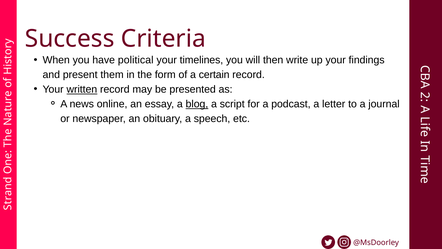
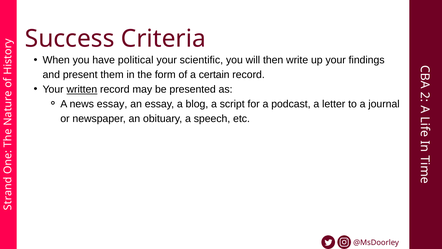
timelines: timelines -> scientific (201, 60)
news online: online -> essay (112, 104)
blog underline: present -> none (197, 104)
